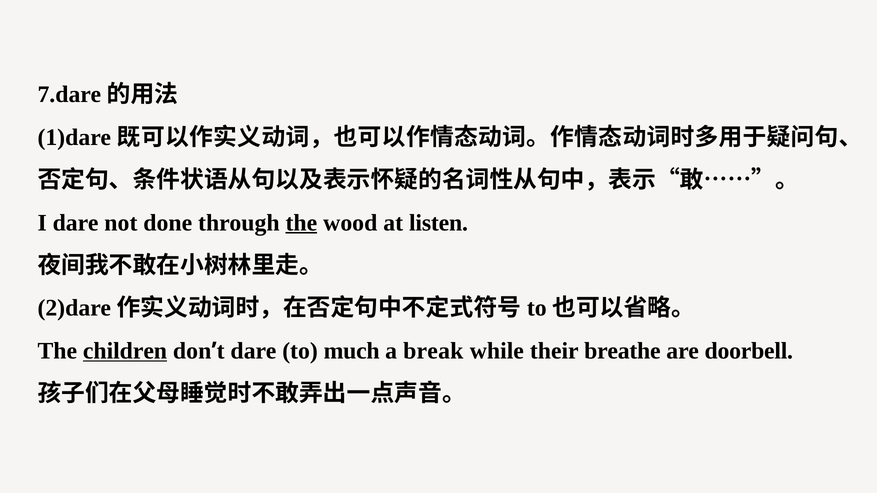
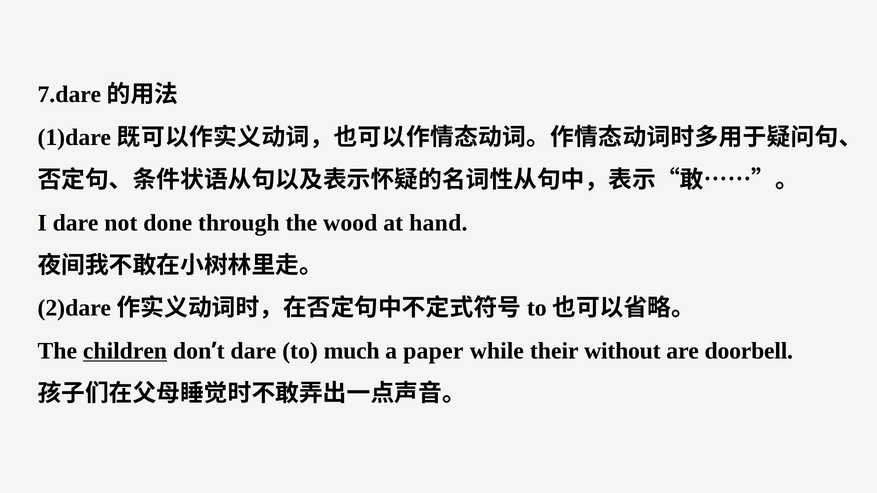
the underline: present -> none (301, 223)
listen: listen -> hand (438, 223)
break: break -> paper (433, 351)
breathe: breathe -> without (622, 351)
